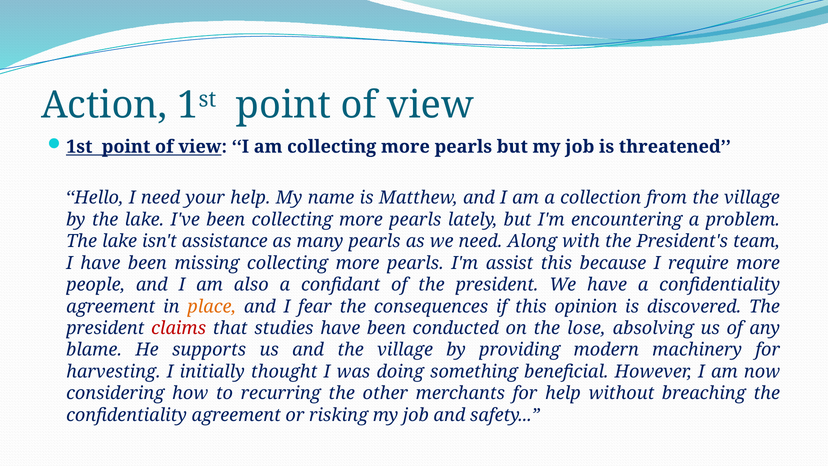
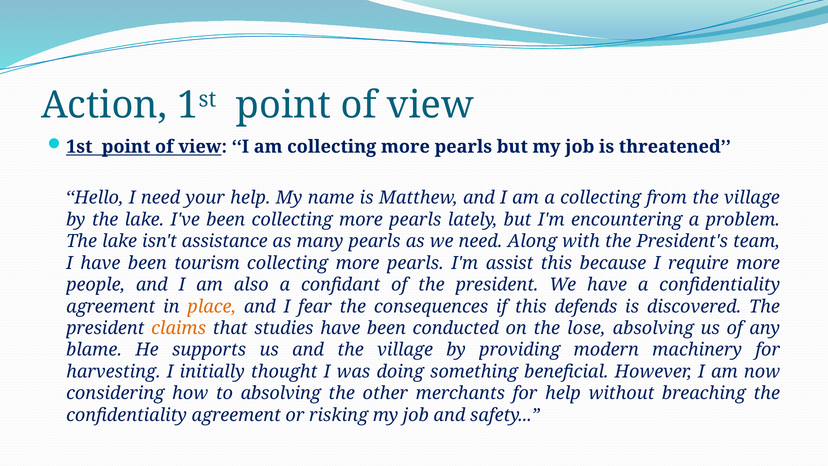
a collection: collection -> collecting (601, 198)
missing: missing -> tourism (207, 263)
opinion: opinion -> defends (586, 306)
claims colour: red -> orange (179, 328)
to recurring: recurring -> absolving (281, 393)
